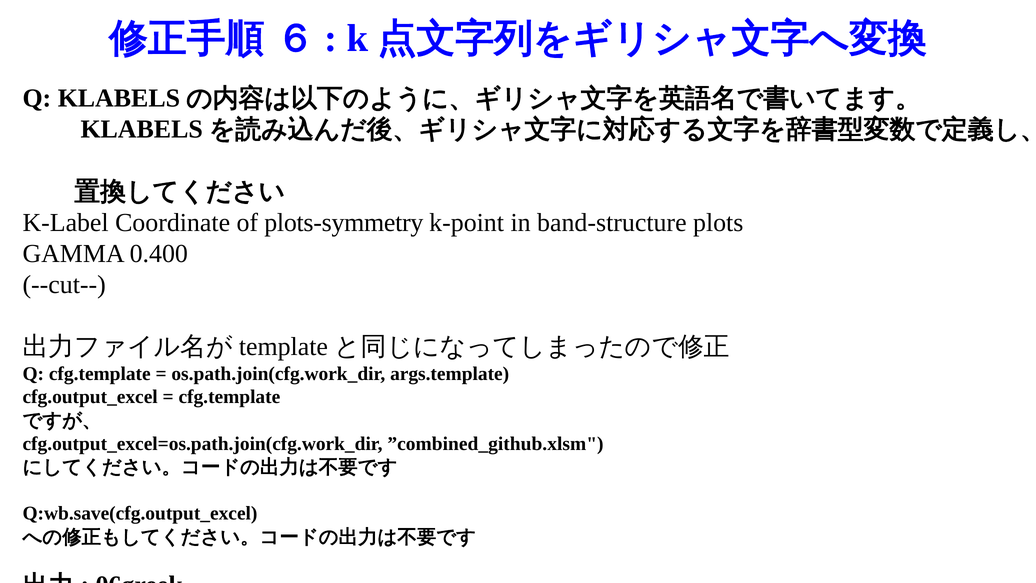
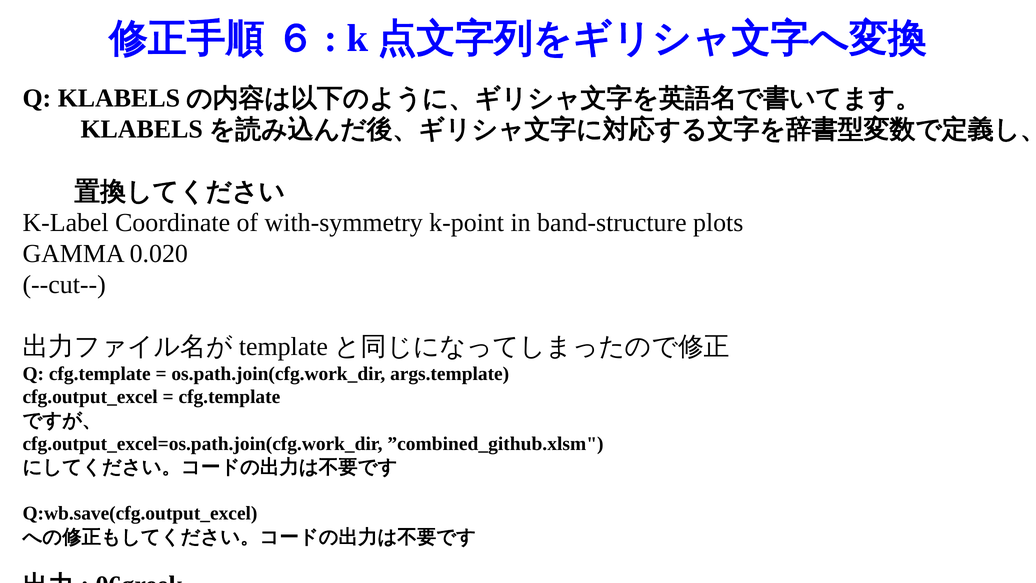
plots-symmetry: plots-symmetry -> with-symmetry (344, 222)
0.400: 0.400 -> 0.020 (159, 254)
